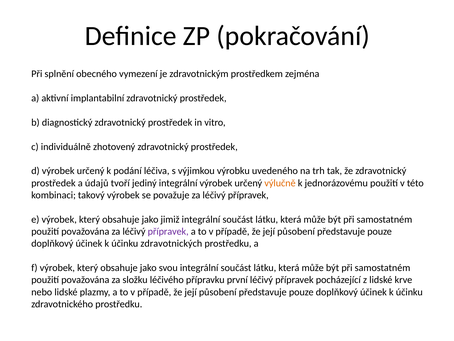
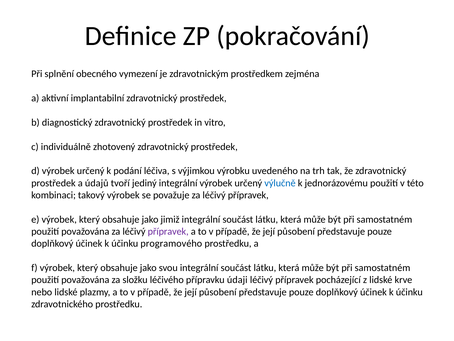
výlučně colour: orange -> blue (280, 183)
zdravotnických: zdravotnických -> programového (171, 243)
první: první -> údaji (237, 280)
